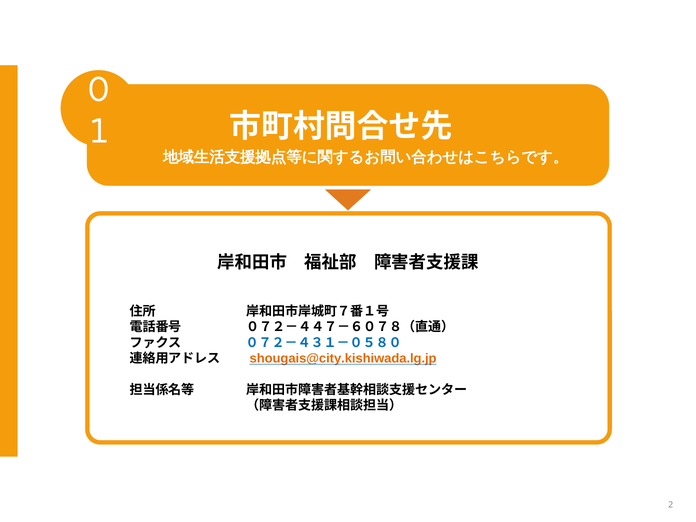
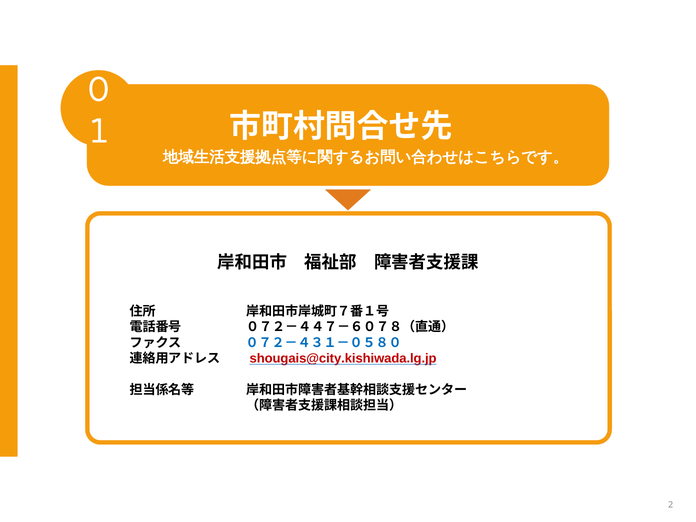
shougais@city.kishiwada.lg.jp colour: orange -> red (343, 358)
